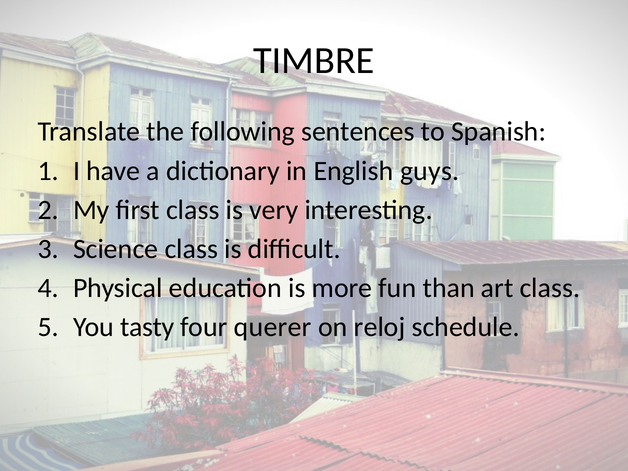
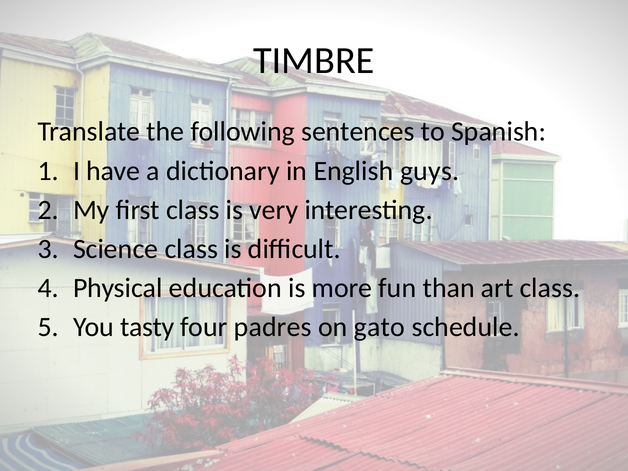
querer: querer -> padres (273, 327)
reloj: reloj -> gato (380, 327)
